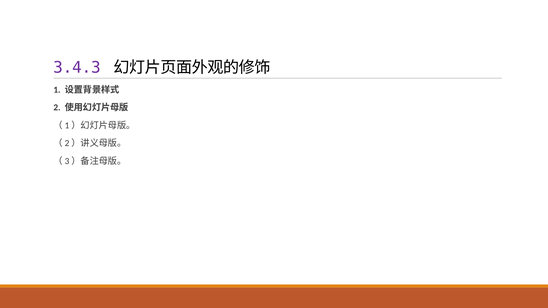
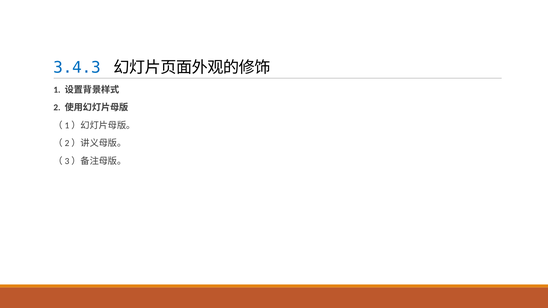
3.4.3 colour: purple -> blue (77, 67)
